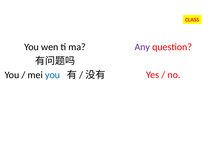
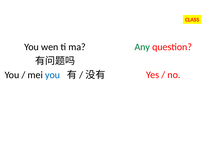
Any colour: purple -> green (142, 47)
